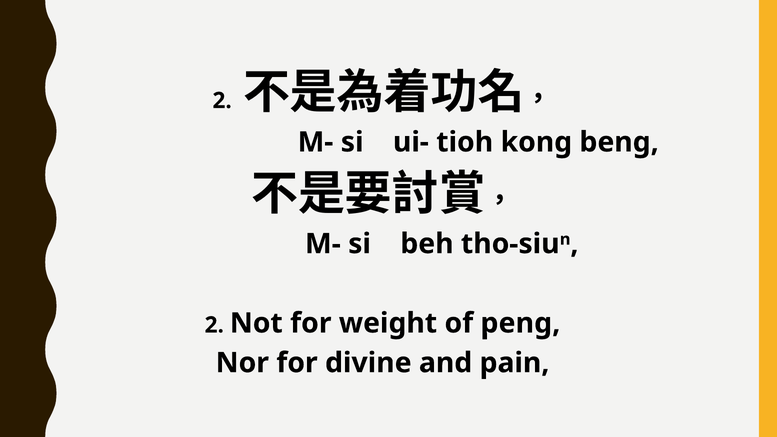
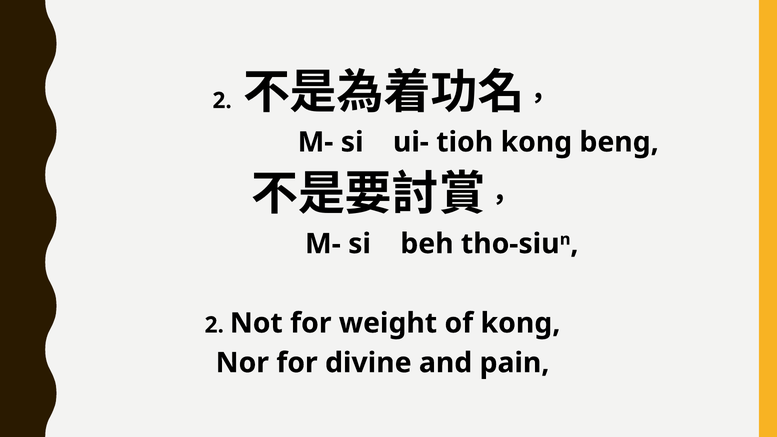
of peng: peng -> kong (520, 323)
